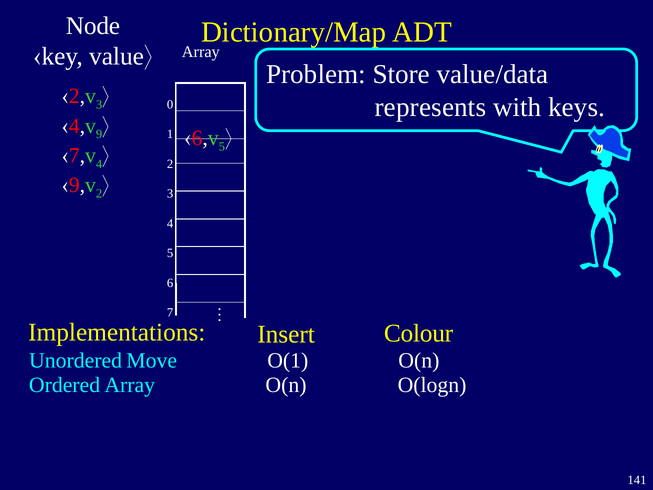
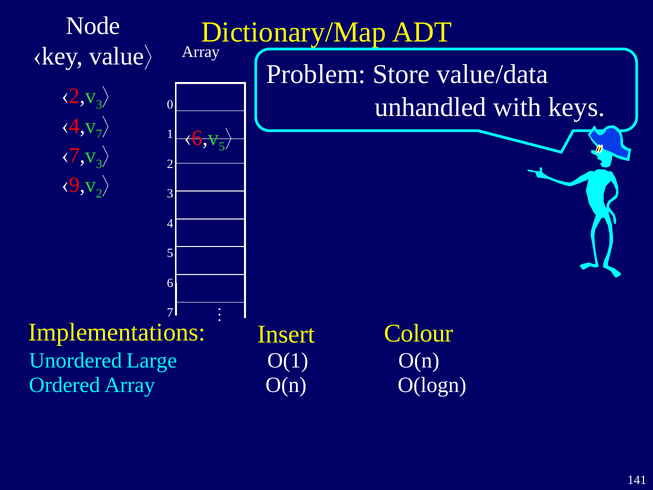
represents: represents -> unhandled (431, 107)
9: 9 -> 7 (99, 134)
4: 4 -> 3 (99, 164)
Move: Move -> Large (152, 360)
